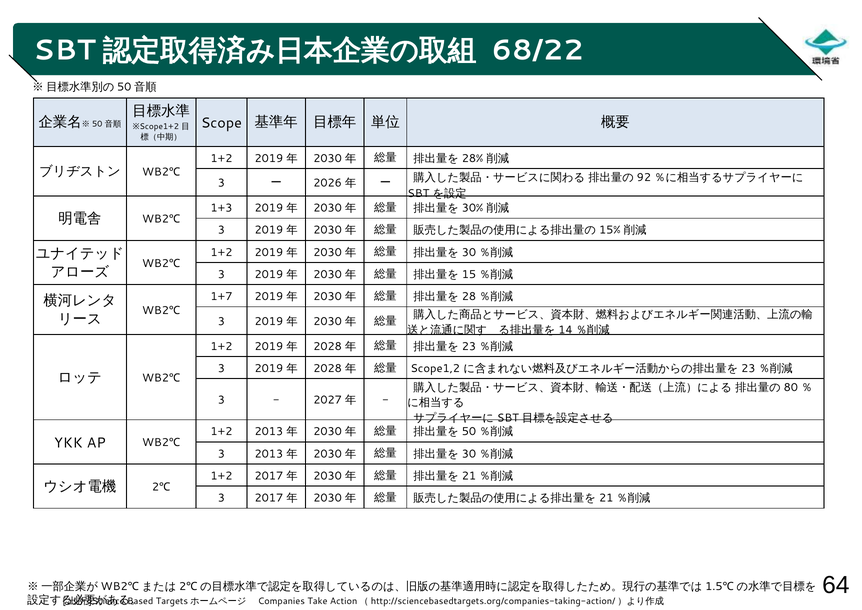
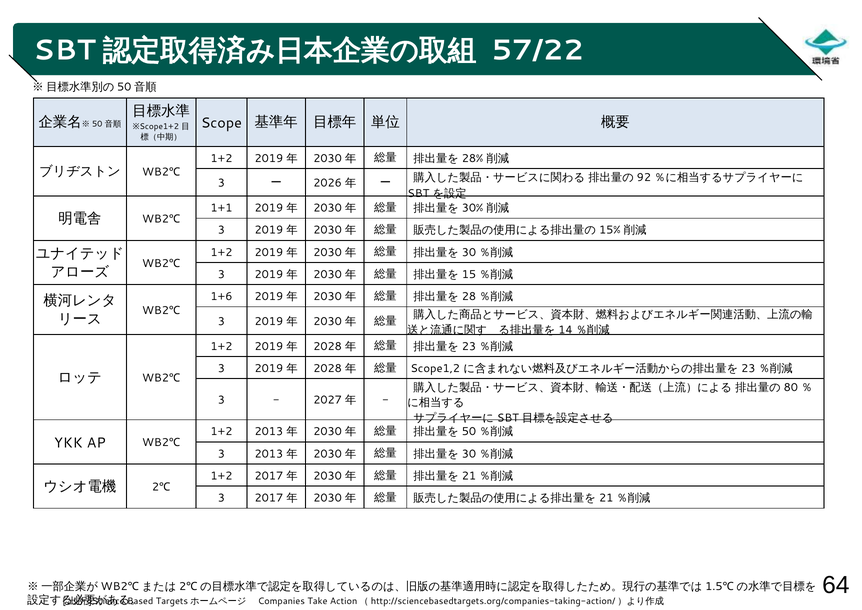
68/22: 68/22 -> 57/22 (538, 50)
1+3: 1+3 -> 1+1 (221, 208)
1+7: 1+7 -> 1+6 (221, 296)
